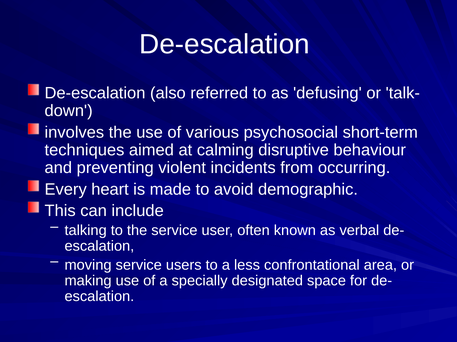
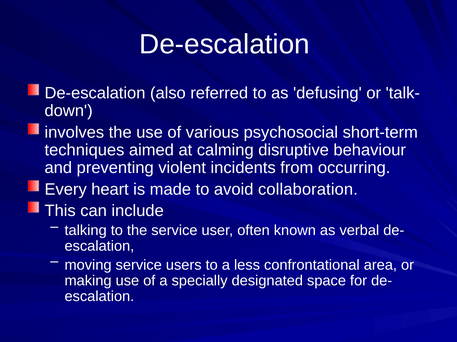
demographic: demographic -> collaboration (308, 190)
